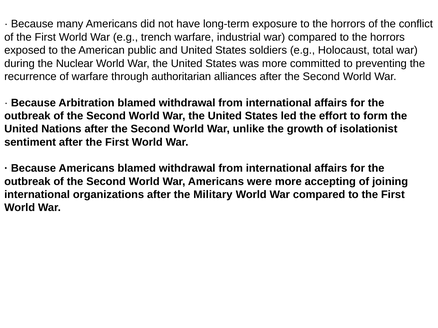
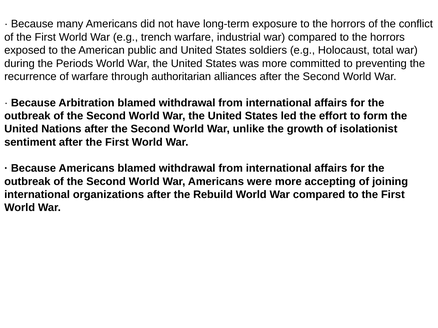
Nuclear: Nuclear -> Periods (75, 64)
Military: Military -> Rebuild (213, 195)
